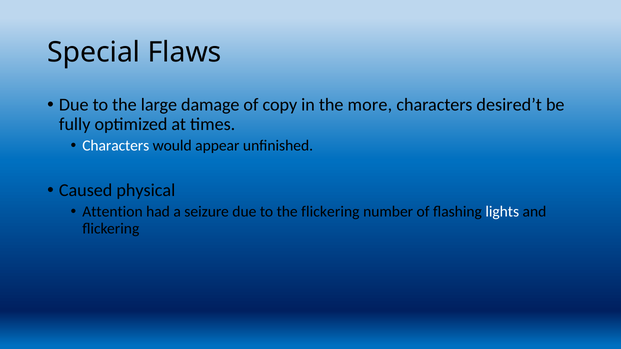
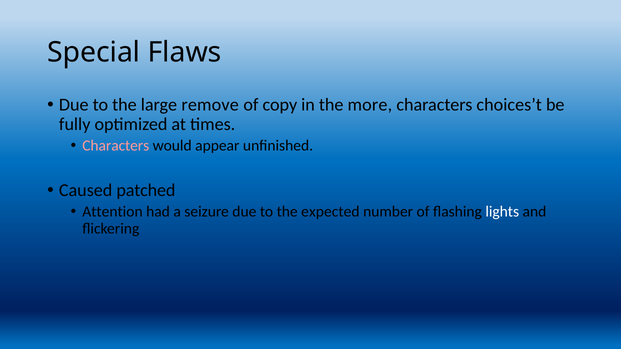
damage: damage -> remove (210, 105)
desired’t: desired’t -> choices’t (509, 105)
Characters colour: white -> pink (116, 146)
physical: physical -> patched (146, 191)
the flickering: flickering -> expected (330, 212)
